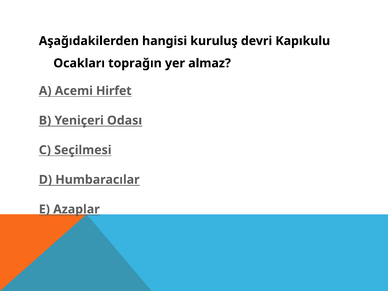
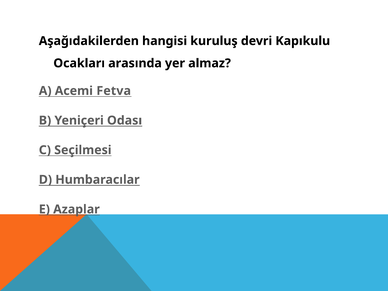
toprağın: toprağın -> arasında (135, 63)
Hirfet: Hirfet -> Fetva (114, 91)
